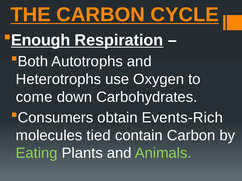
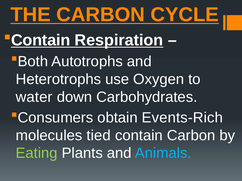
Enough: Enough -> Contain (41, 40)
come: come -> water (34, 97)
Animals colour: light green -> light blue (163, 153)
